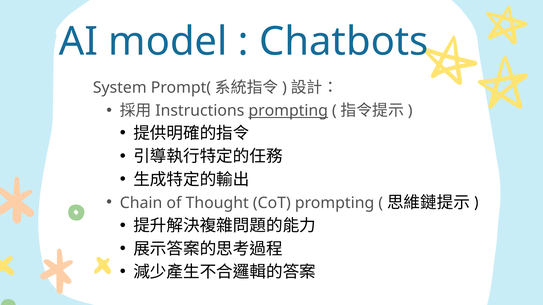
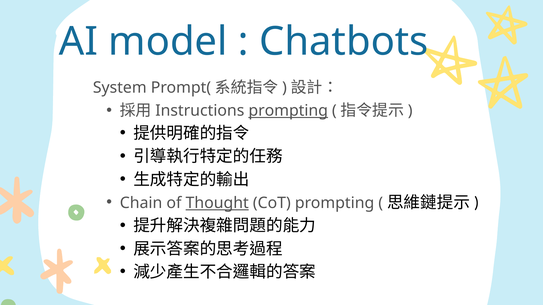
Thought underline: none -> present (217, 203)
